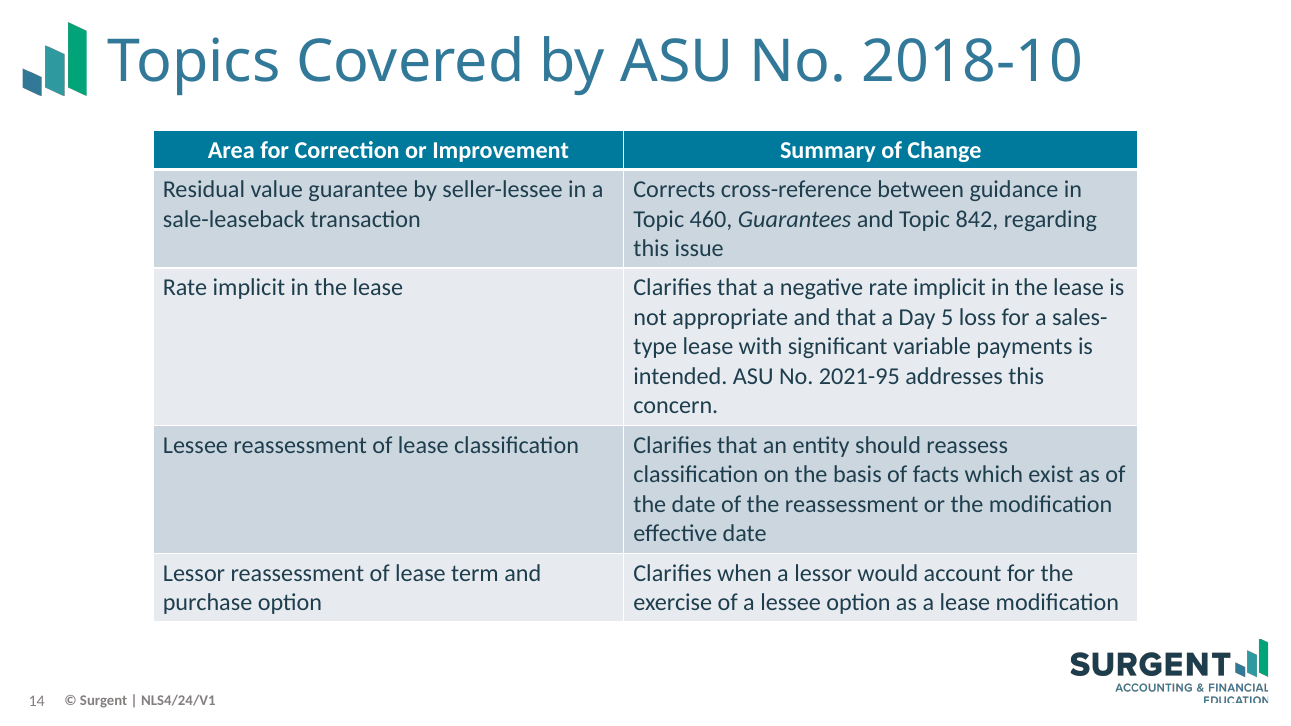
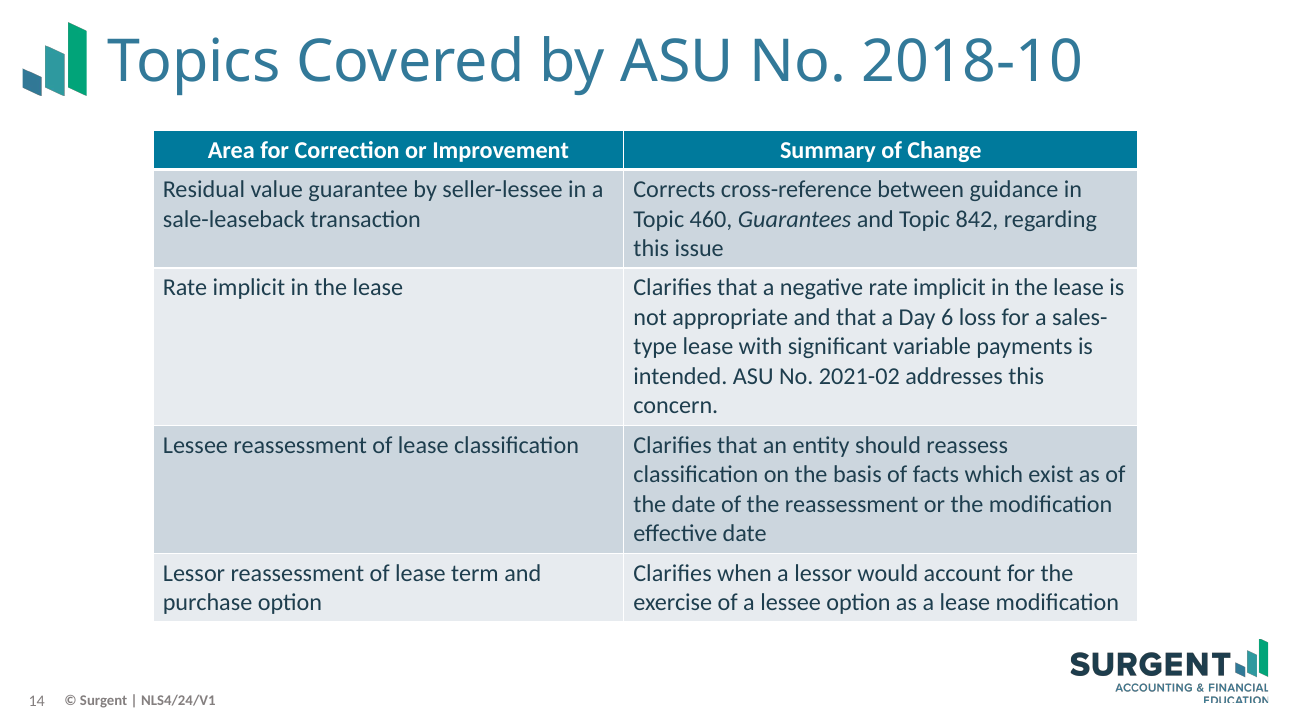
5: 5 -> 6 (947, 317)
2021-95: 2021-95 -> 2021-02 (859, 377)
